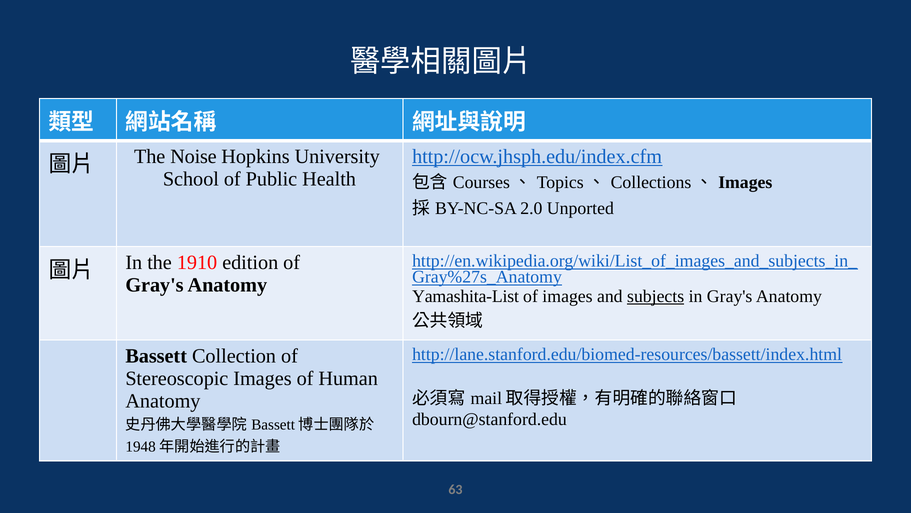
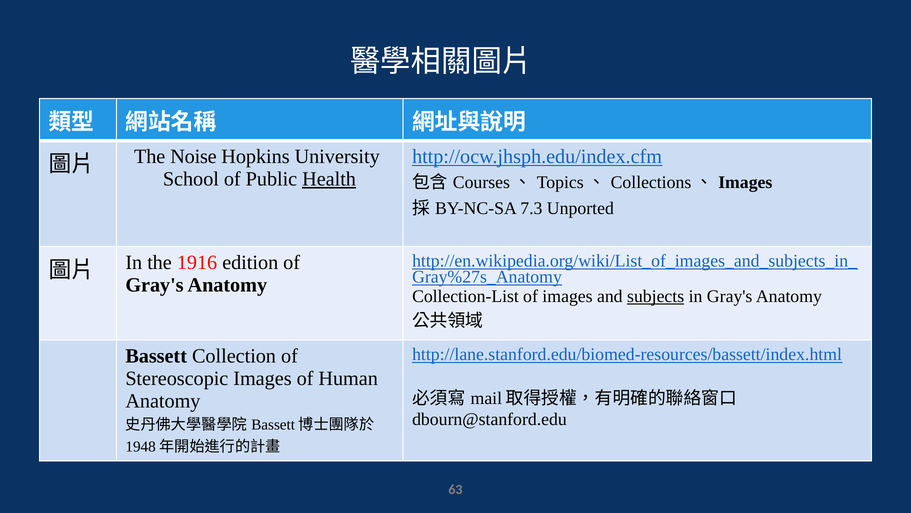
Health underline: none -> present (329, 179)
2.0: 2.0 -> 7.3 (531, 208)
1910: 1910 -> 1916 (197, 262)
Yamashita-List: Yamashita-List -> Collection-List (465, 296)
